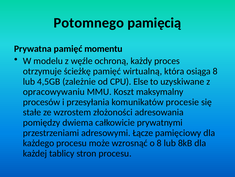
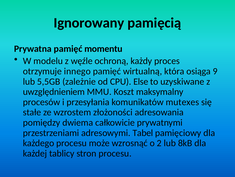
Potomnego: Potomnego -> Ignorowany (89, 23)
ścieżkę: ścieżkę -> innego (77, 71)
osiąga 8: 8 -> 9 (215, 71)
4,5GB: 4,5GB -> 5,5GB (49, 81)
opracowywaniu: opracowywaniu -> uwzględnieniem (54, 91)
procesie: procesie -> mutexes (182, 102)
Łącze: Łącze -> Tabel (143, 132)
o 8: 8 -> 2 (159, 143)
